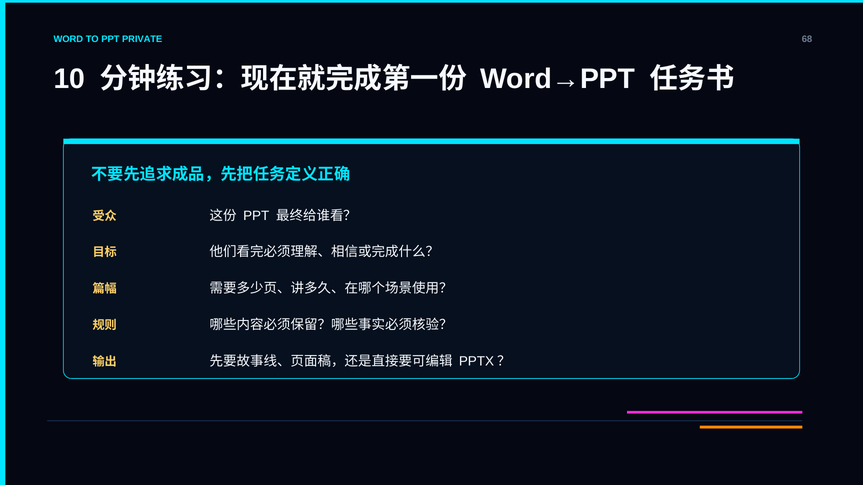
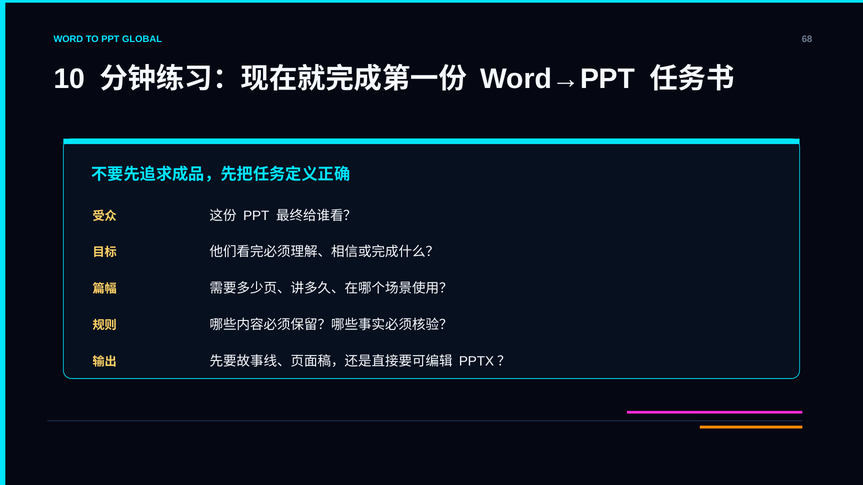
PRIVATE: PRIVATE -> GLOBAL (142, 39)
